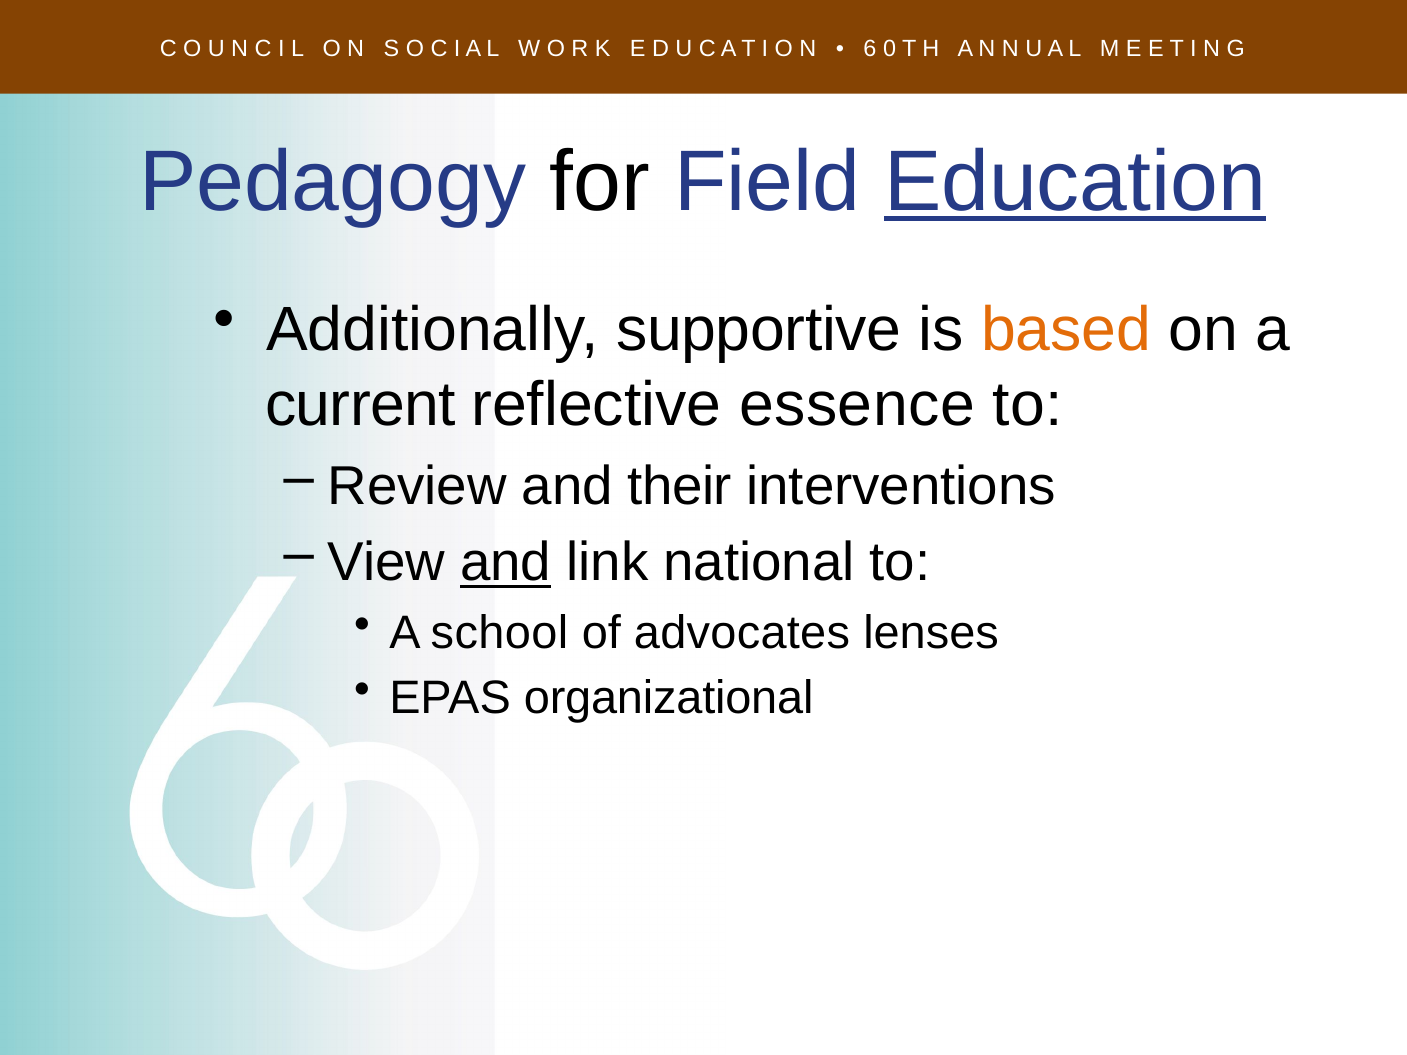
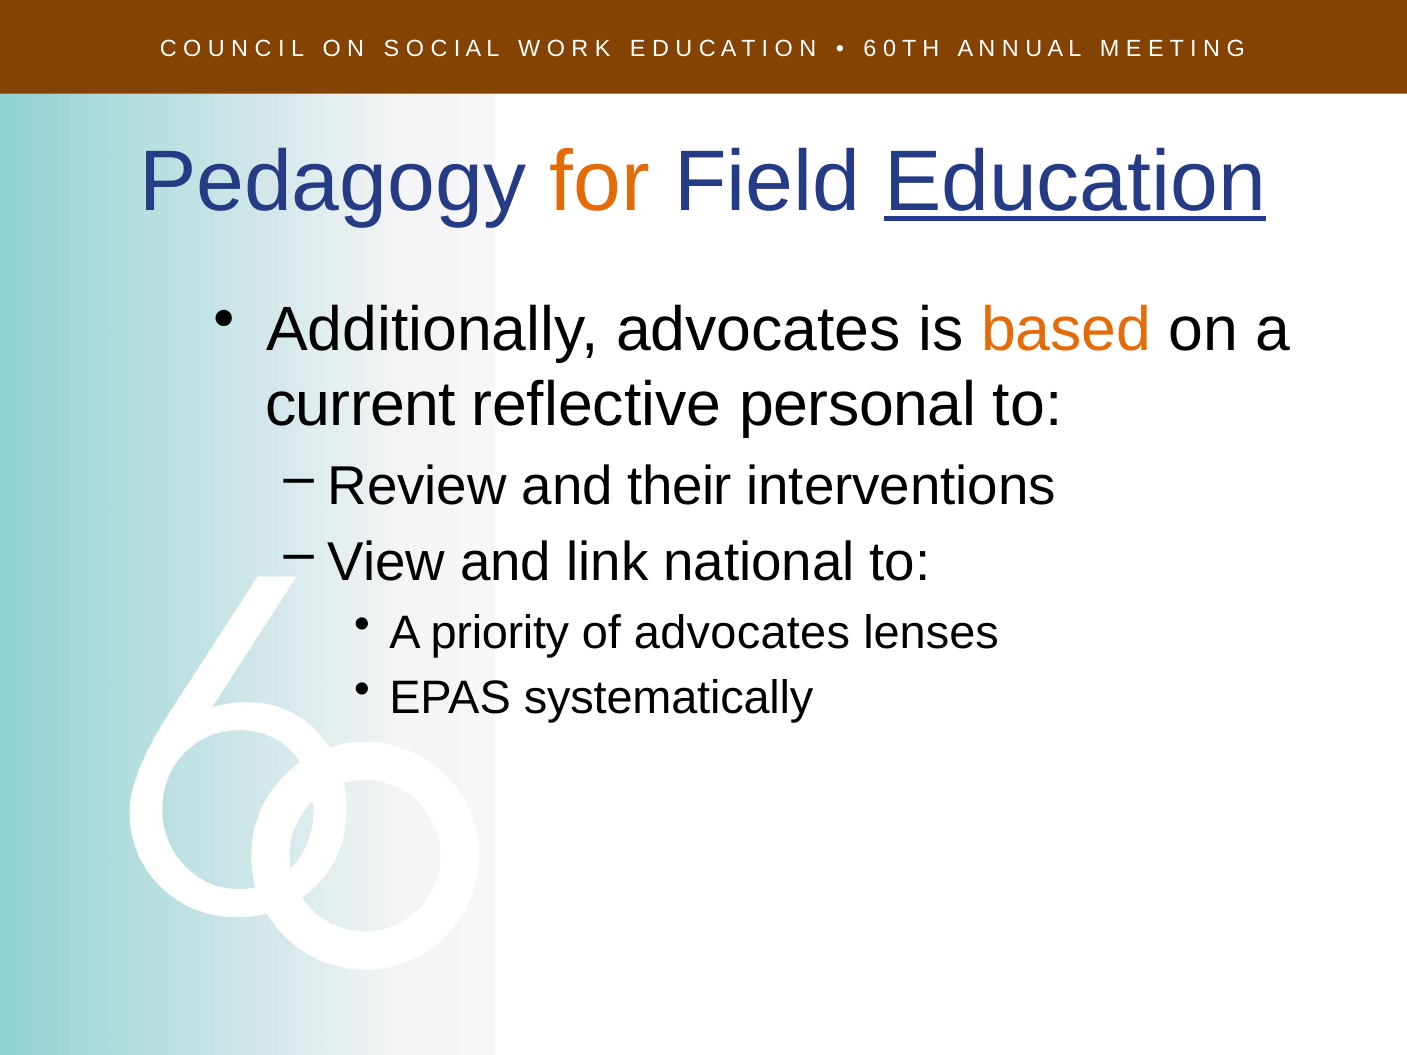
for colour: black -> orange (600, 182)
Additionally supportive: supportive -> advocates (759, 330)
essence: essence -> personal (858, 405)
and underline: present -> none (506, 563)
school: school -> priority (500, 633)
organizational: organizational -> systematically (669, 698)
